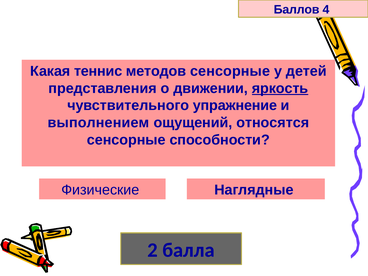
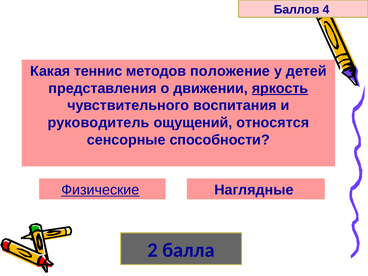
методов сенсорные: сенсорные -> положение (230, 71)
упражнение: упражнение -> воспитания (235, 105)
выполнением: выполнением -> руководитель (98, 123)
Физические underline: none -> present (100, 190)
